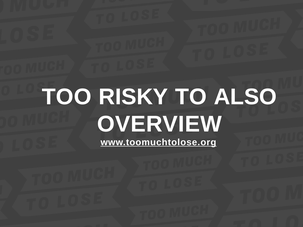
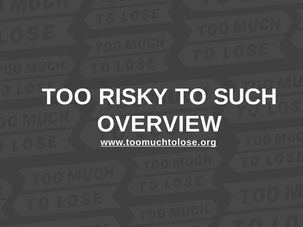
ALSO: ALSO -> SUCH (245, 97)
